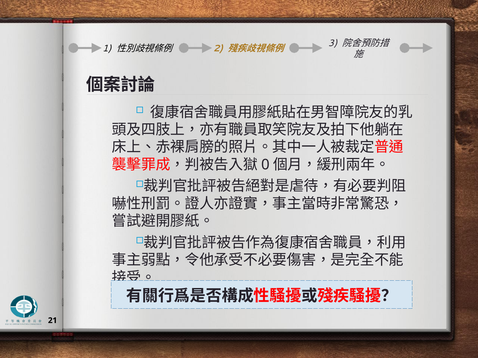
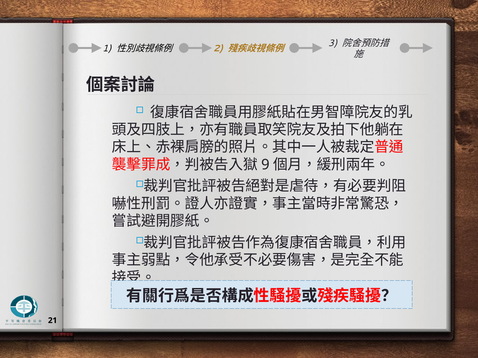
0: 0 -> 9 (265, 165)
